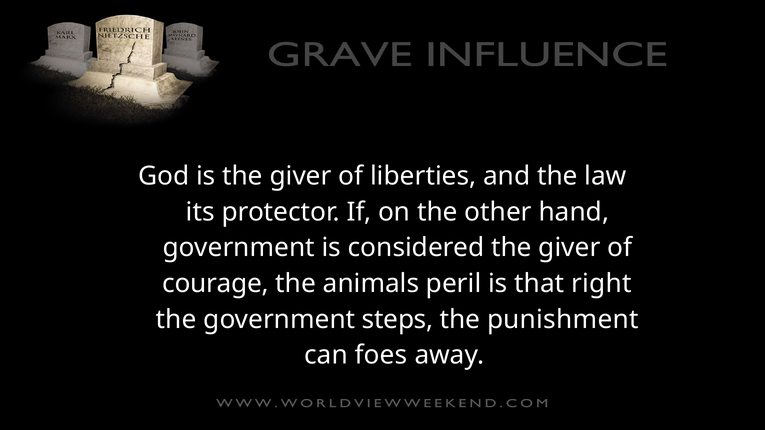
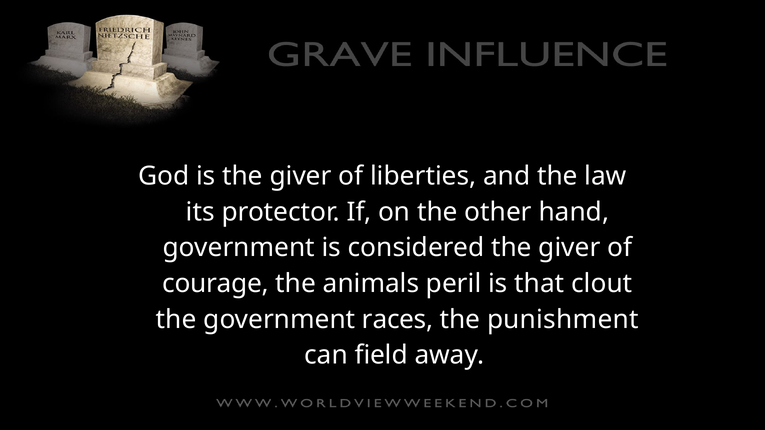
right: right -> clout (602, 284)
steps: steps -> races (398, 320)
foes: foes -> field (381, 355)
